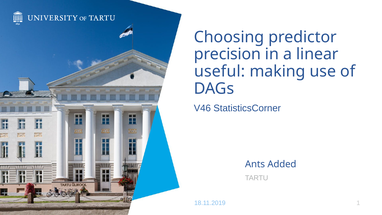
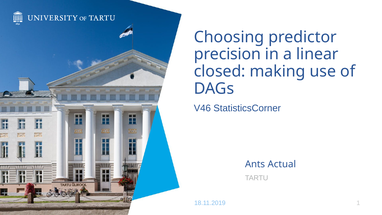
useful: useful -> closed (220, 71)
Added: Added -> Actual (282, 164)
